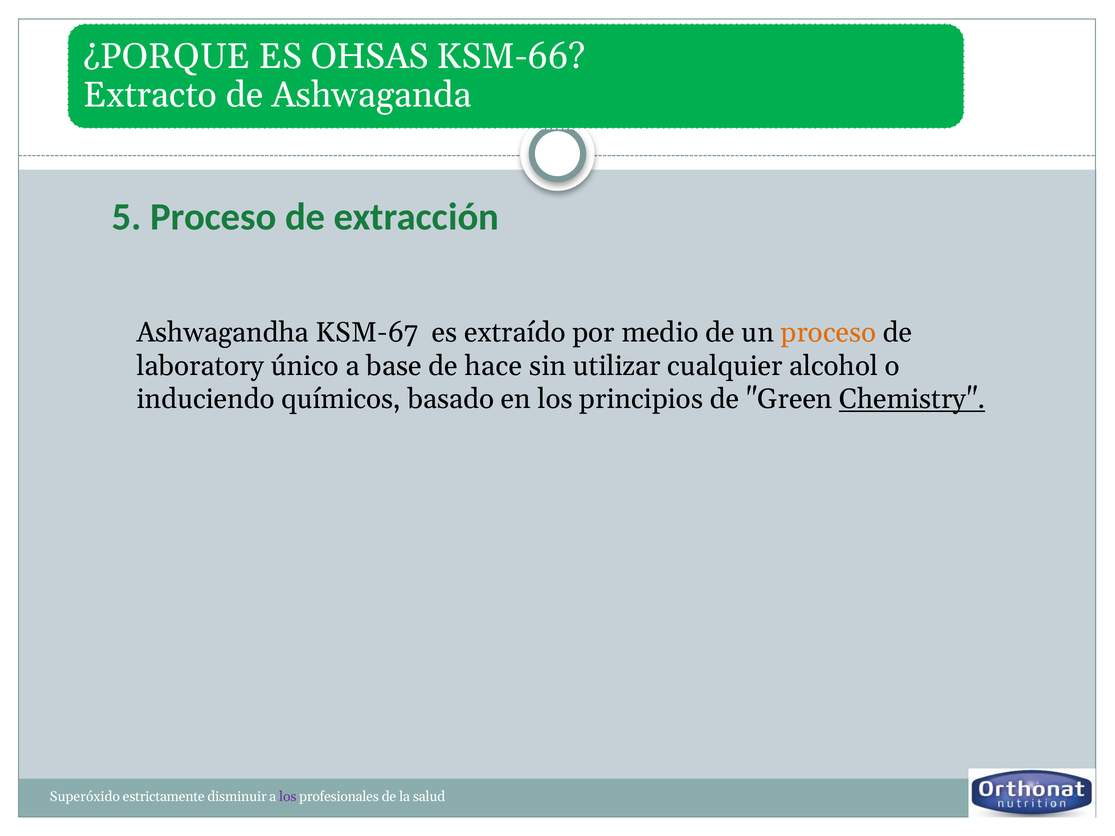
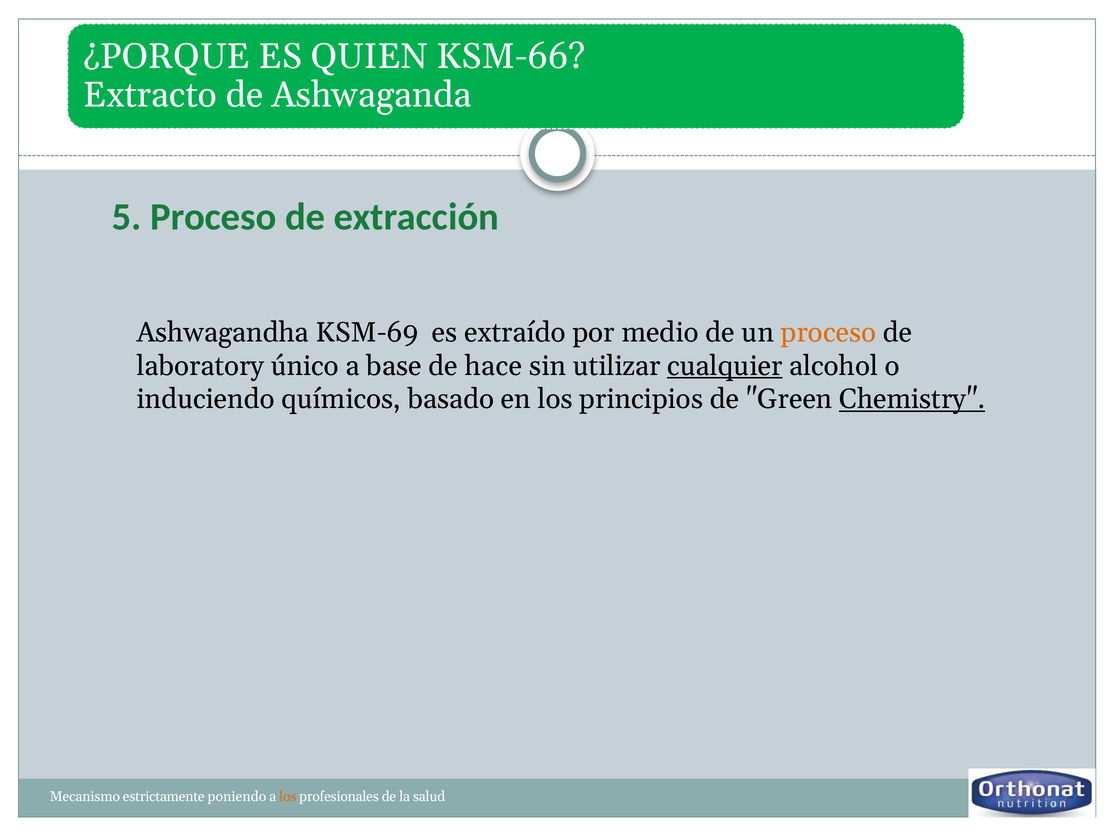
OHSAS: OHSAS -> QUIEN (369, 57)
KSM-67: KSM-67 -> KSM-69 (367, 333)
cualquier underline: none -> present (725, 366)
Superóxido: Superóxido -> Mecanismo (85, 797)
disminuir: disminuir -> poniendo (237, 797)
los colour: purple -> orange (288, 797)
